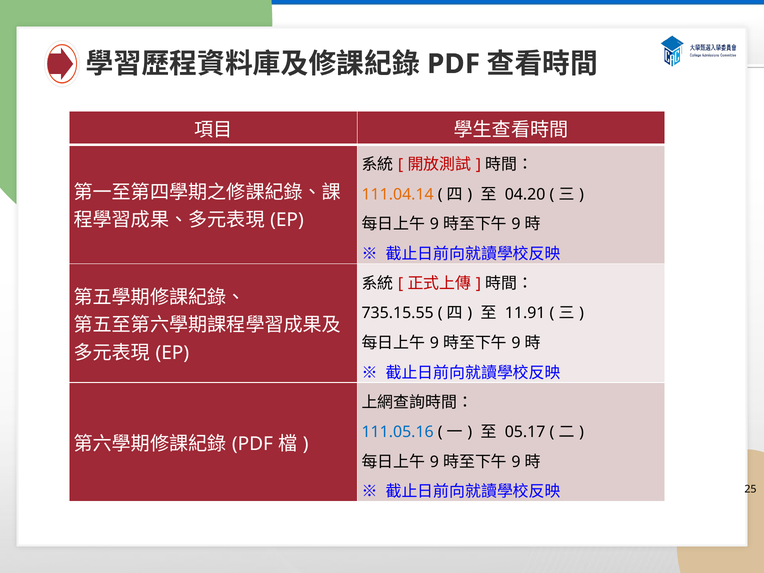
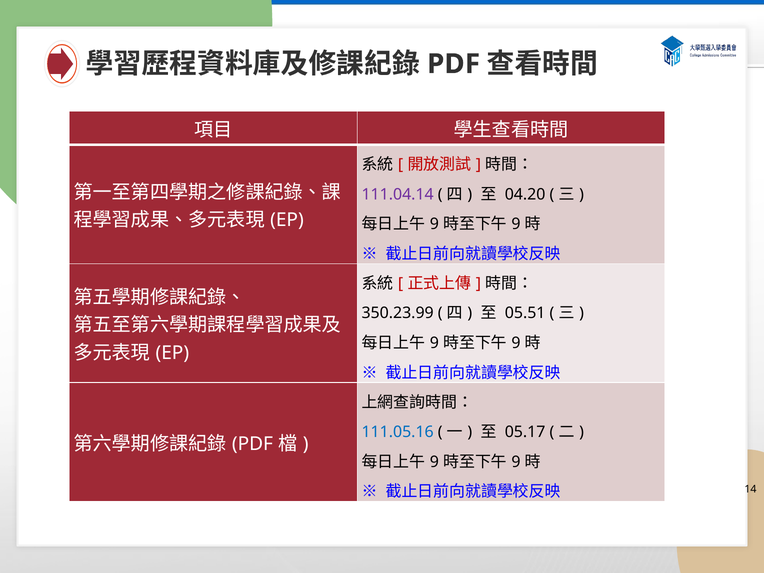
111.04.14 colour: orange -> purple (398, 194)
735.15.55: 735.15.55 -> 350.23.99 (398, 313)
11.91: 11.91 -> 05.51 (525, 313)
25: 25 -> 14 (750, 489)
